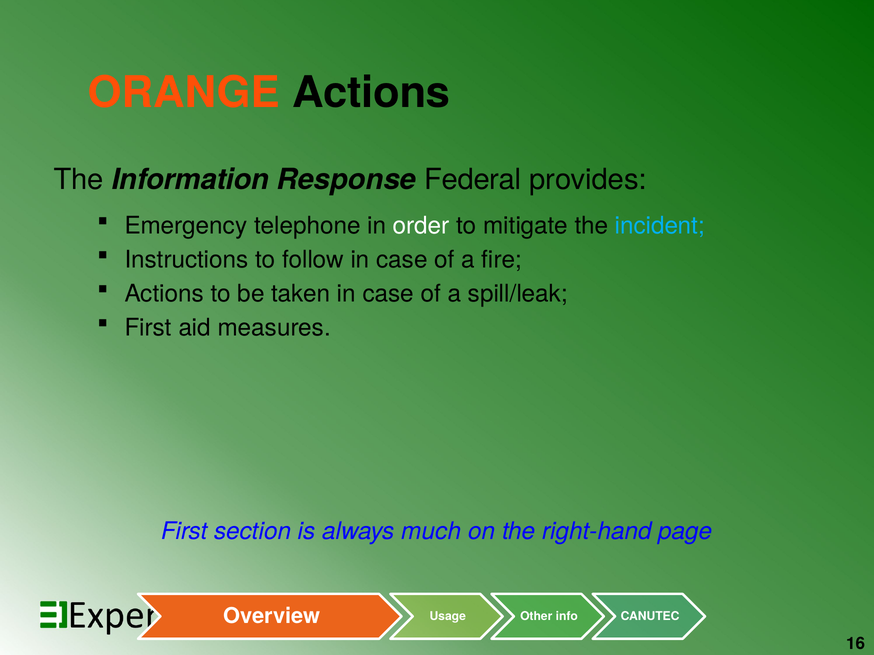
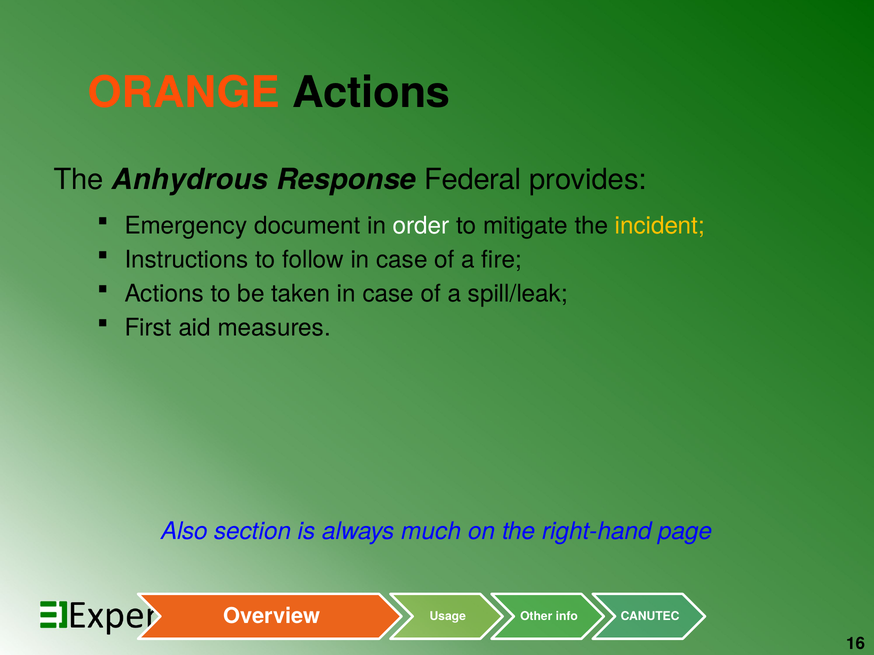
Information: Information -> Anhydrous (190, 180)
telephone: telephone -> document (307, 226)
incident colour: light blue -> yellow (660, 226)
First: First -> Also (185, 532)
